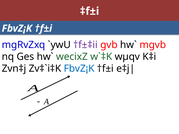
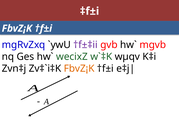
FbvZ¡K colour: blue -> orange (79, 69)
